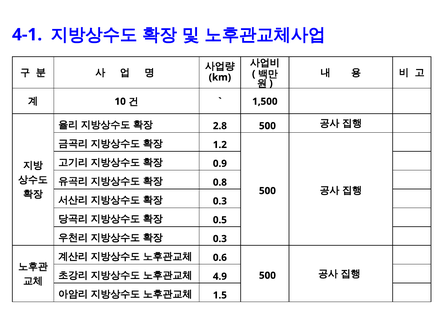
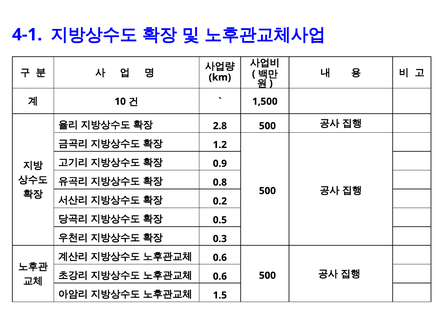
0.3: 0.3 -> 0.2 (220, 201)
4.9: 4.9 -> 0.6 (220, 276)
